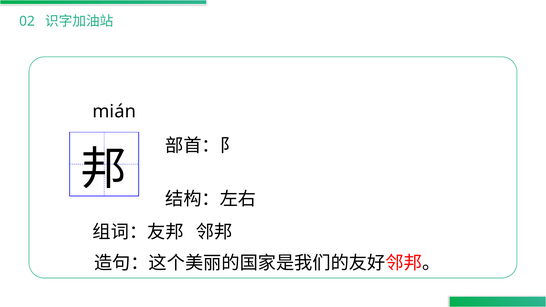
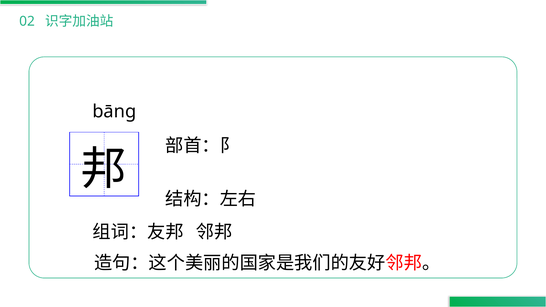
mián: mián -> bānɡ (114, 112)
